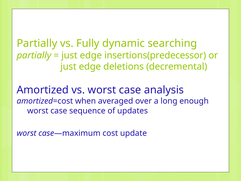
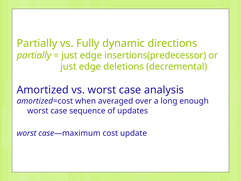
searching: searching -> directions (172, 43)
